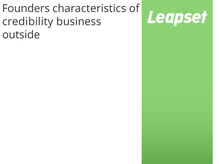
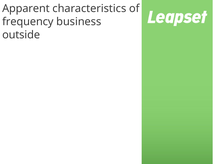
Founders: Founders -> Apparent (26, 9)
credibility: credibility -> frequency (28, 22)
